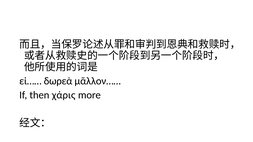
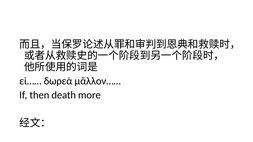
χάρις: χάρις -> death (64, 95)
